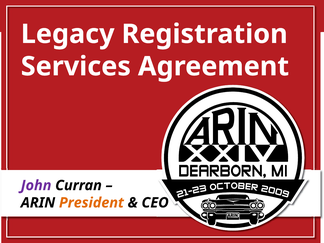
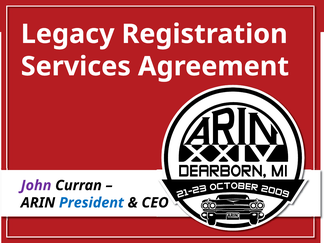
President colour: orange -> blue (91, 203)
